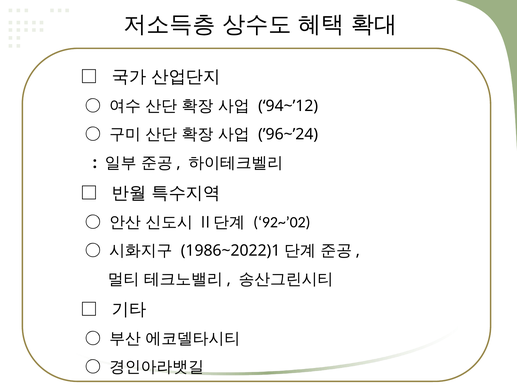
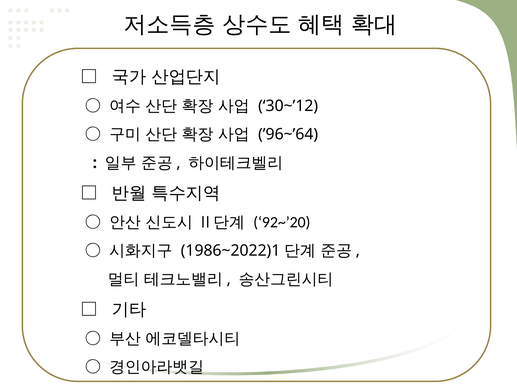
94~’12: 94~’12 -> 30~’12 (288, 106)
’96~’24: ’96~’24 -> ’96~’64 (288, 134)
92~’02: 92~’02 -> 92~’20 (282, 222)
